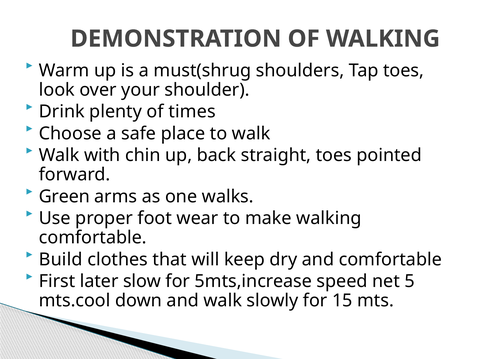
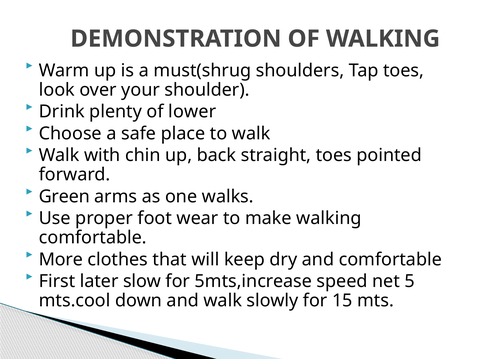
times: times -> lower (192, 112)
Build: Build -> More (61, 260)
